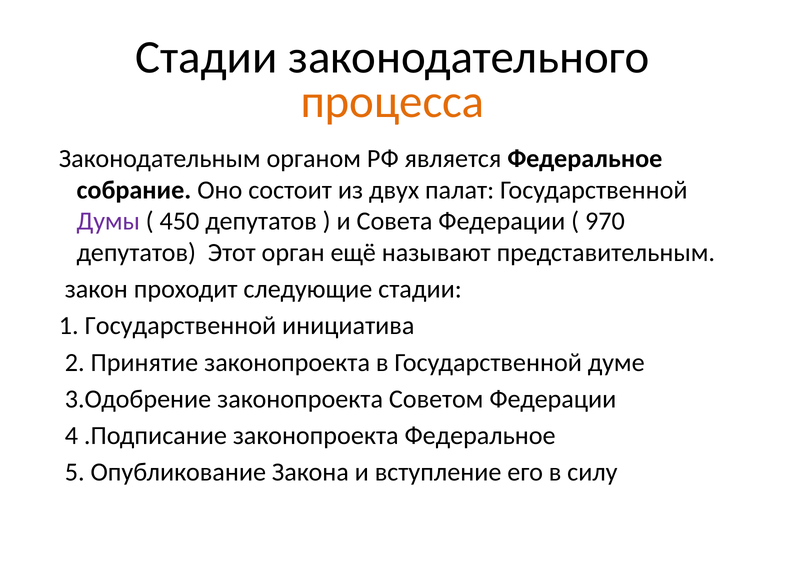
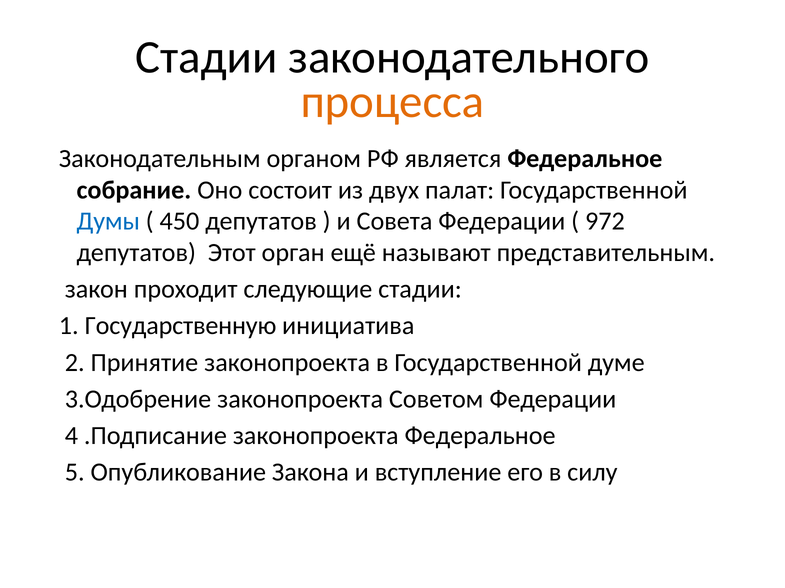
Думы colour: purple -> blue (108, 222)
970: 970 -> 972 (605, 222)
1 Государственной: Государственной -> Государственную (181, 326)
